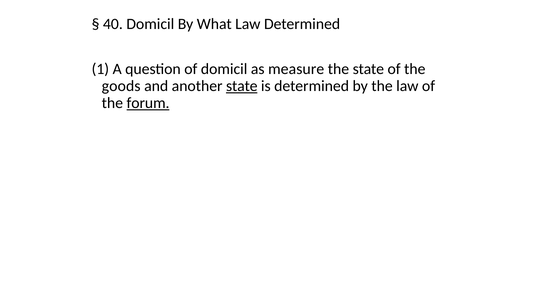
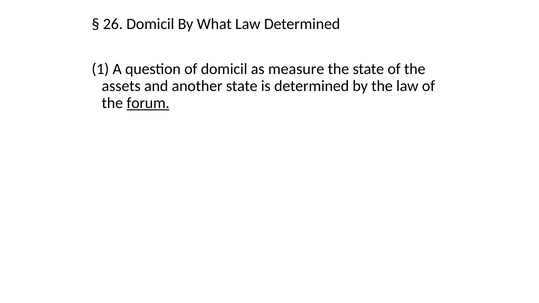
40: 40 -> 26 (113, 24)
goods: goods -> assets (121, 86)
state underline: present -> none (242, 86)
